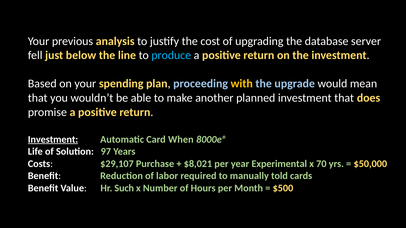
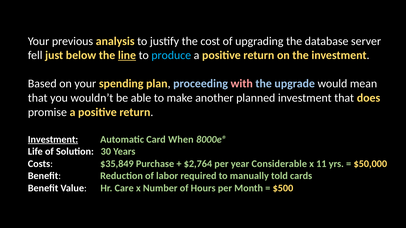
line underline: none -> present (127, 55)
with colour: yellow -> pink (242, 84)
97: 97 -> 30 (106, 152)
$29,107: $29,107 -> $35,849 (117, 164)
$8,021: $8,021 -> $2,764 (198, 164)
Experimental: Experimental -> Considerable (279, 164)
70: 70 -> 11 (321, 164)
Such: Such -> Care (124, 188)
